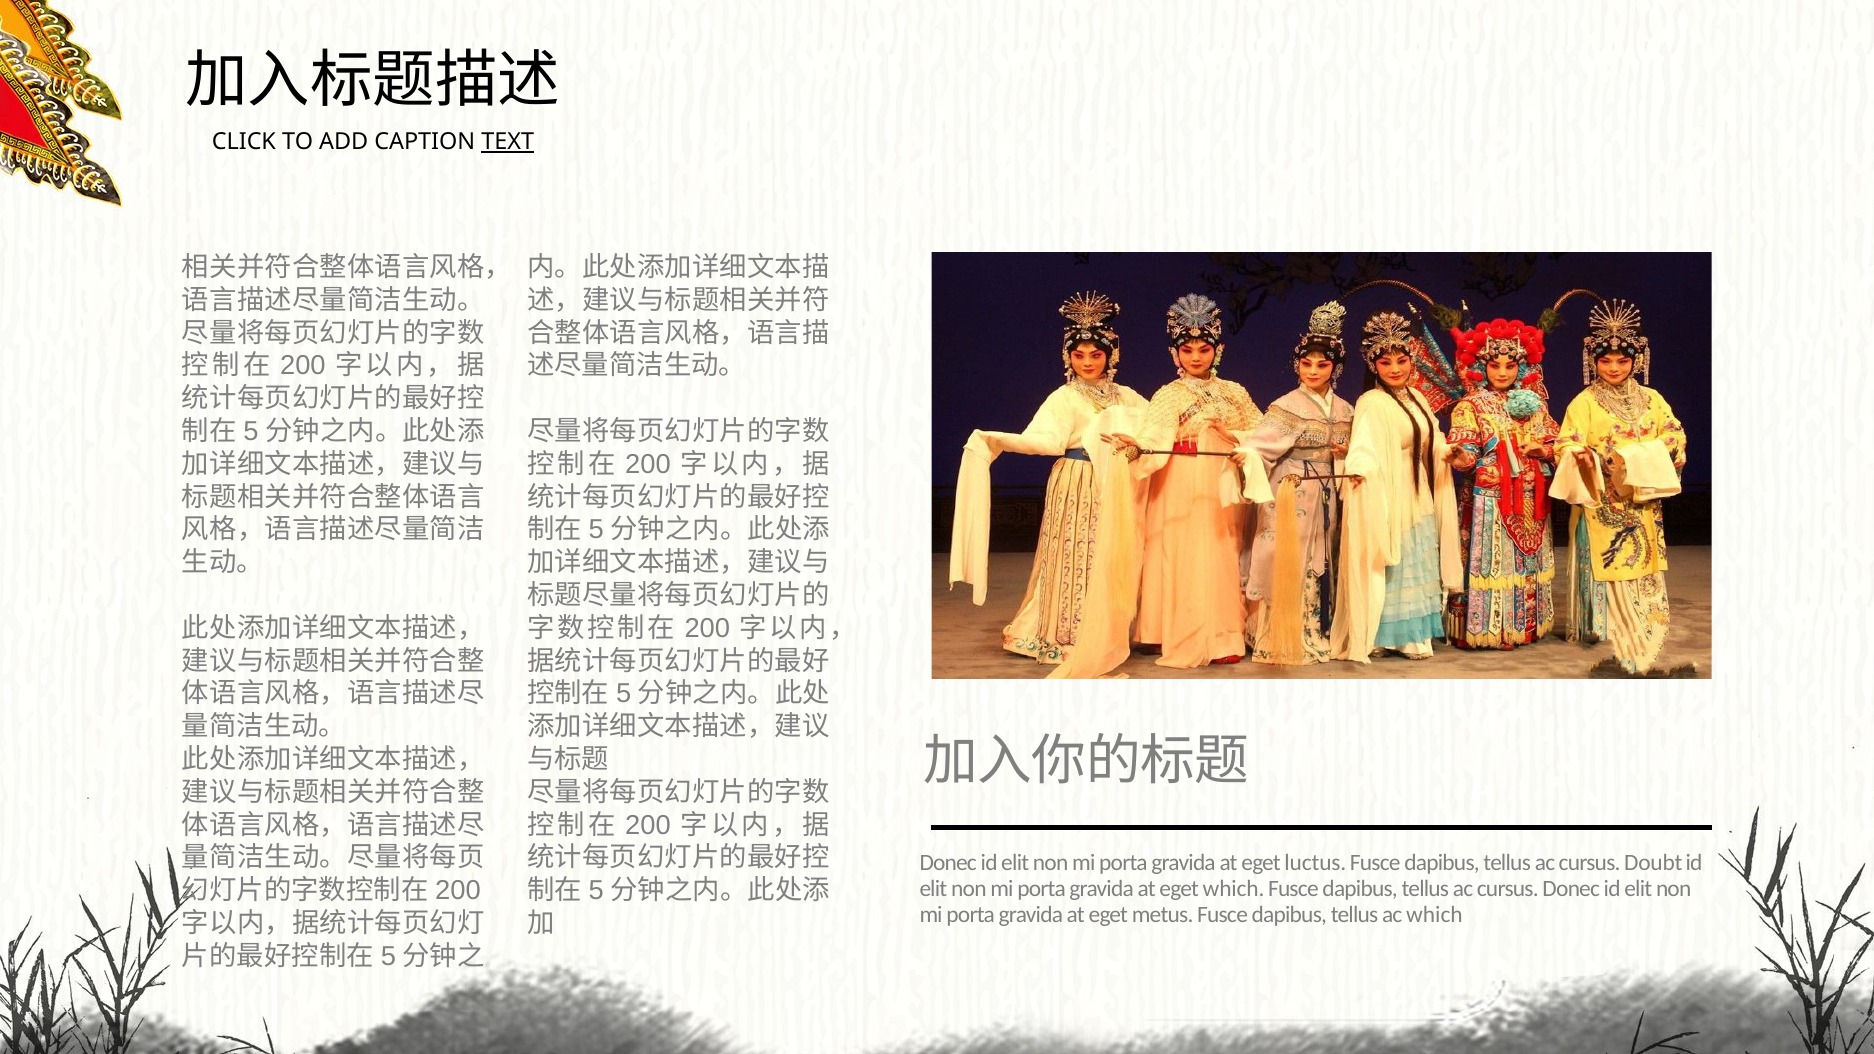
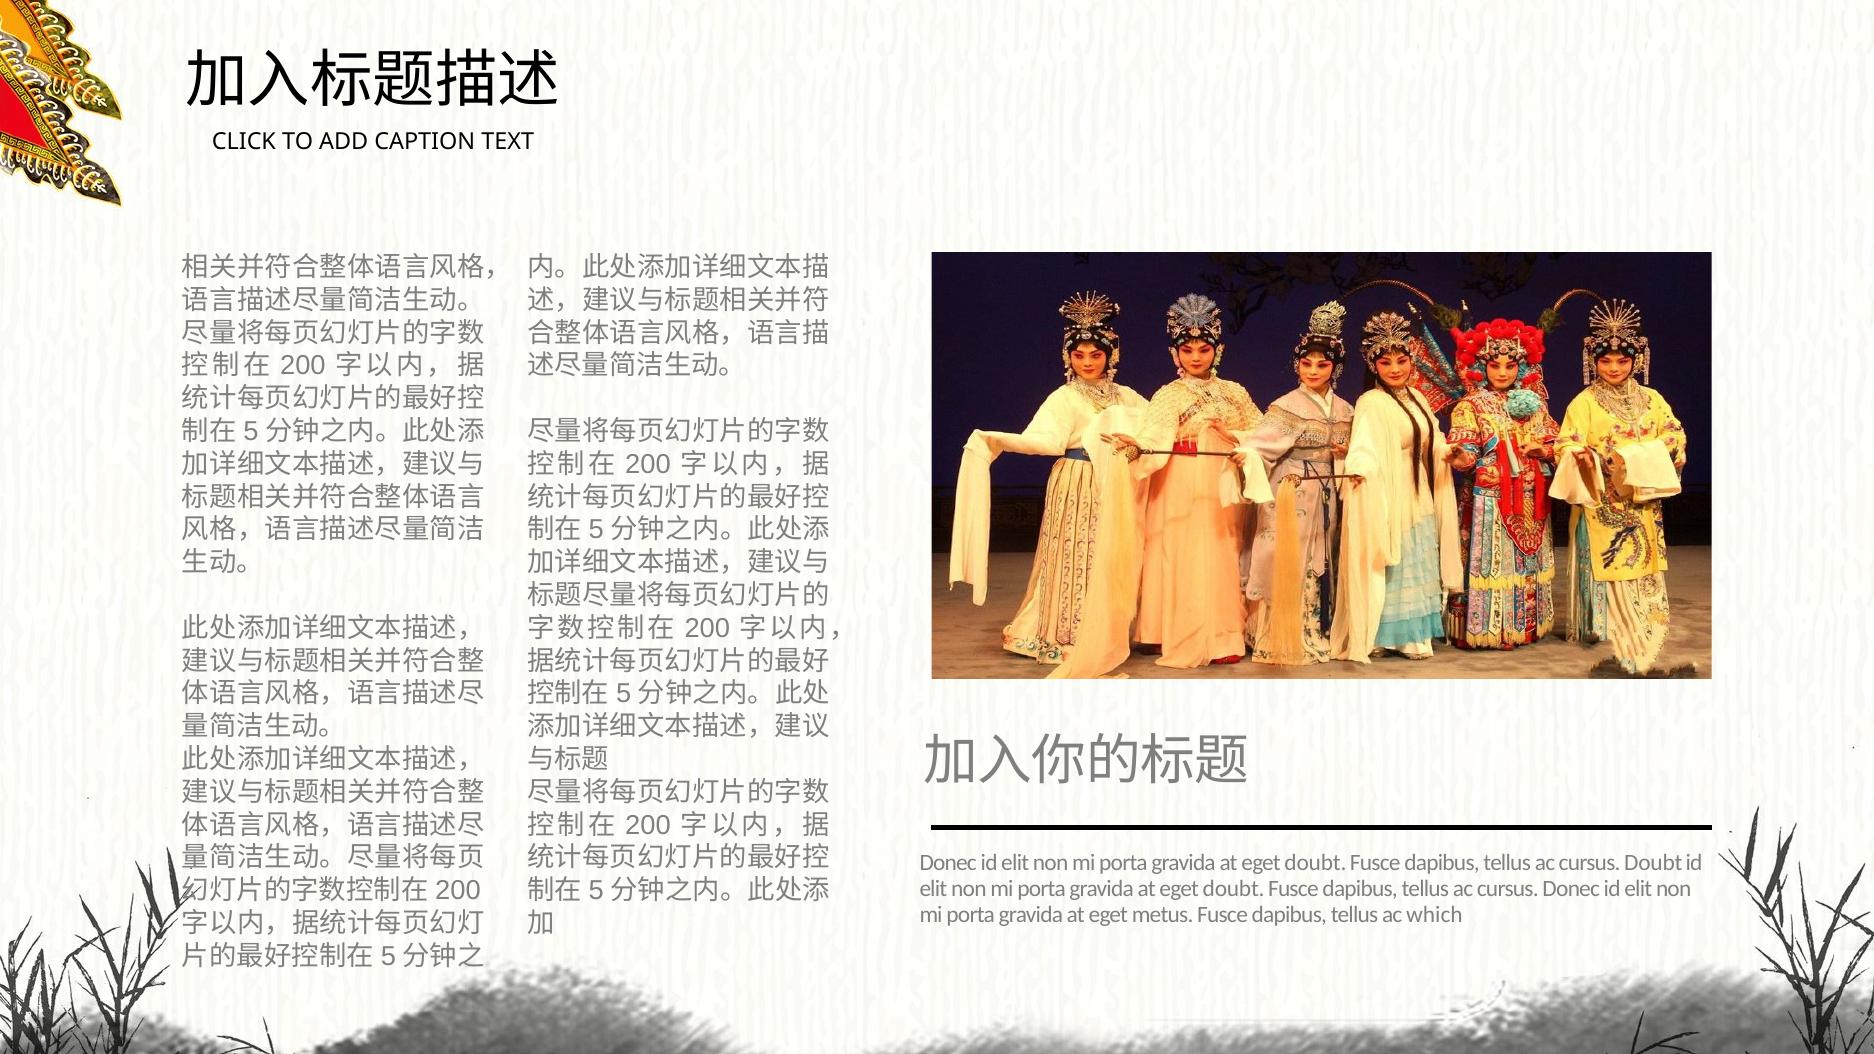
TEXT underline: present -> none (508, 142)
luctus: luctus -> doubt (1315, 863)
which: which -> doubt (1234, 889)
